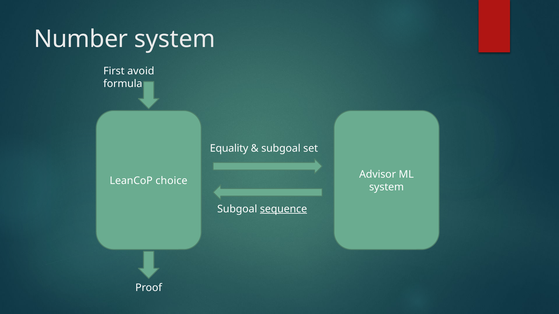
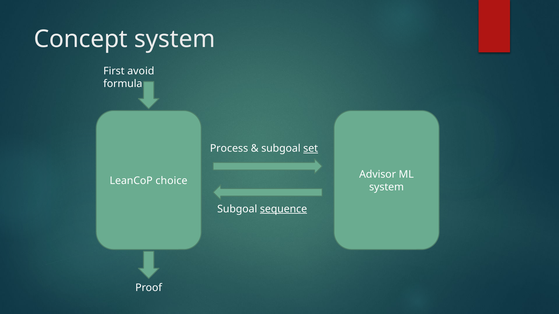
Number: Number -> Concept (81, 39)
Equality: Equality -> Process (229, 149)
set underline: none -> present (311, 149)
